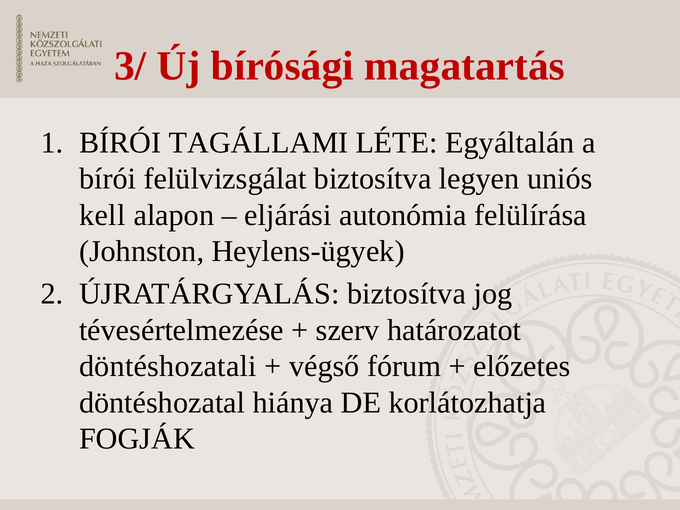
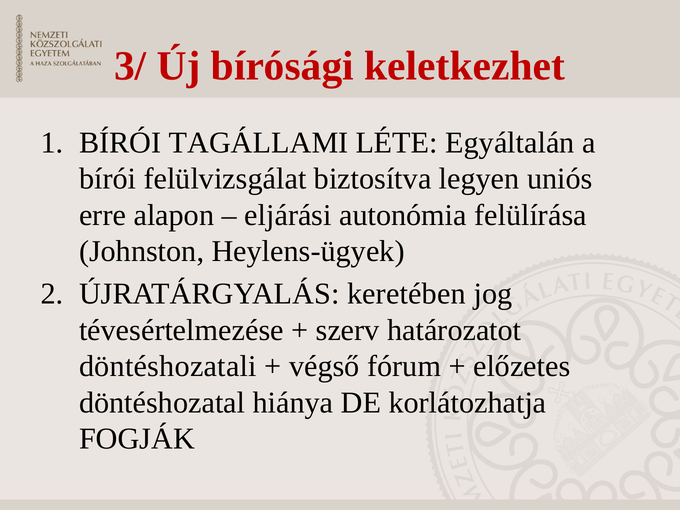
magatartás: magatartás -> keletkezhet (465, 66)
kell: kell -> erre (103, 215)
ÚJRATÁRGYALÁS biztosítva: biztosítva -> keretében (407, 294)
